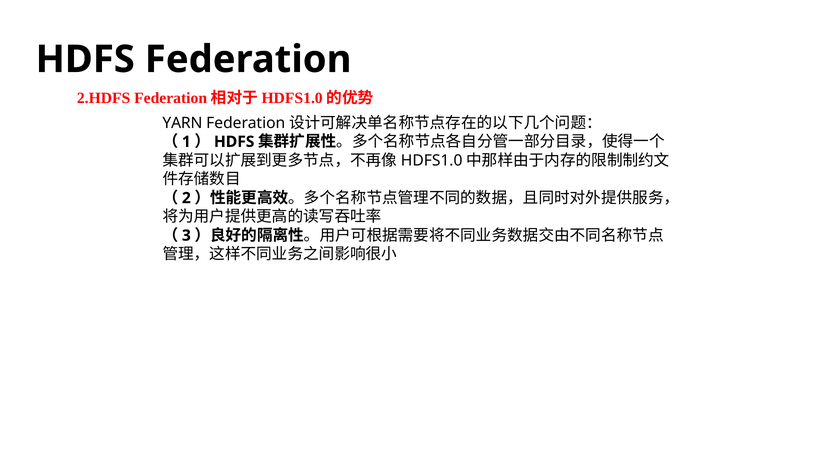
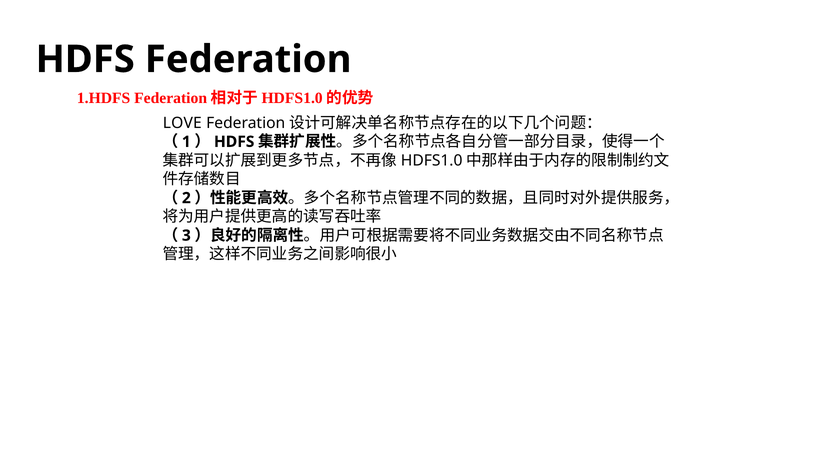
2.HDFS: 2.HDFS -> 1.HDFS (104, 98)
YARN: YARN -> LOVE (182, 123)
